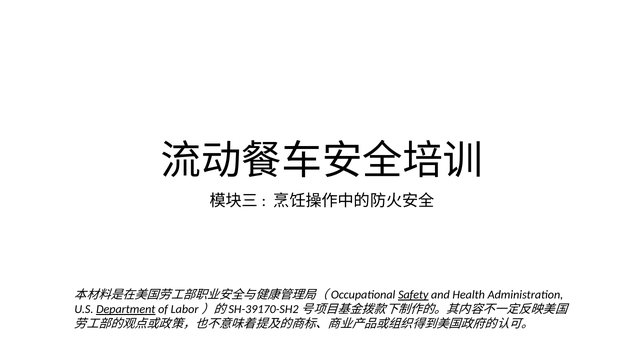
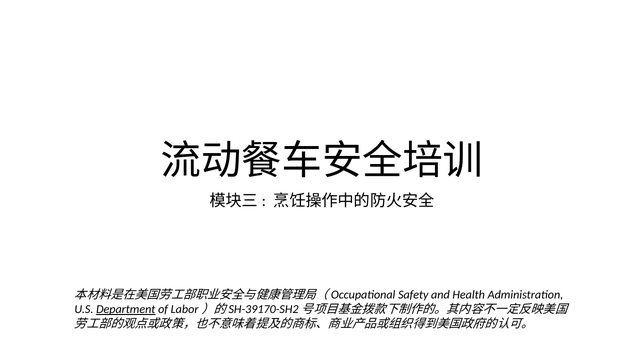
Safety underline: present -> none (413, 295)
